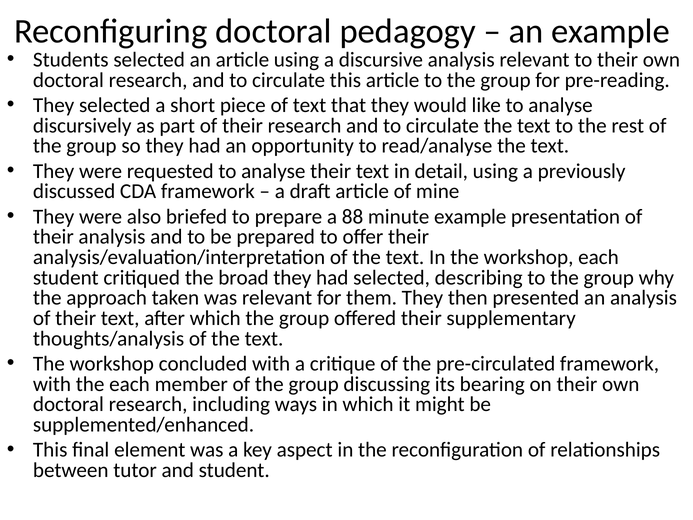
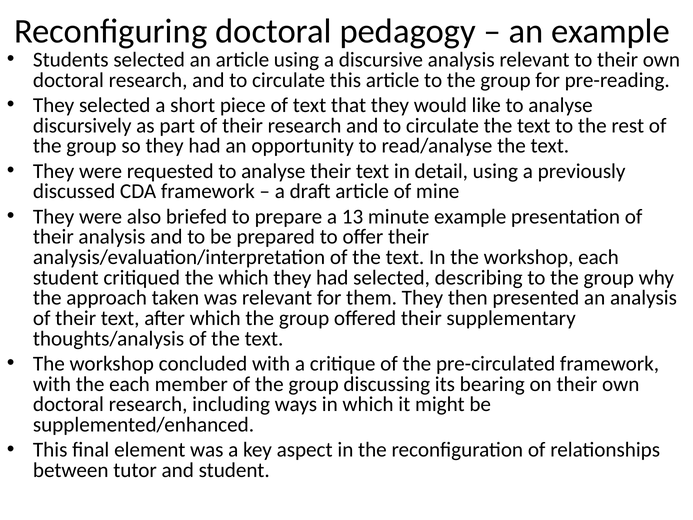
88: 88 -> 13 (353, 216)
the broad: broad -> which (244, 277)
